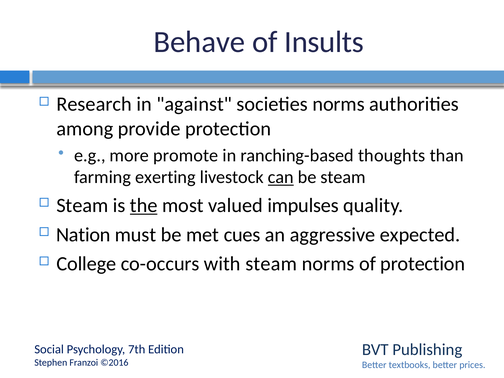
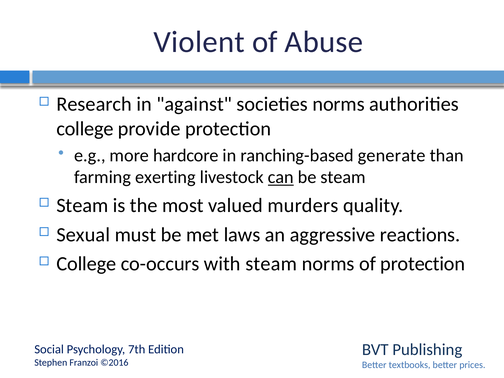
Behave: Behave -> Violent (199, 42)
Insults: Insults -> Abuse (324, 42)
among: among -> college (85, 129)
promote: promote -> hardcore (186, 155)
thoughts: thoughts -> generate (392, 155)
the underline: present -> none (144, 205)
impulses: impulses -> murders (303, 205)
Nation: Nation -> Sexual (83, 235)
cues: cues -> laws (242, 235)
expected: expected -> reactions (420, 235)
